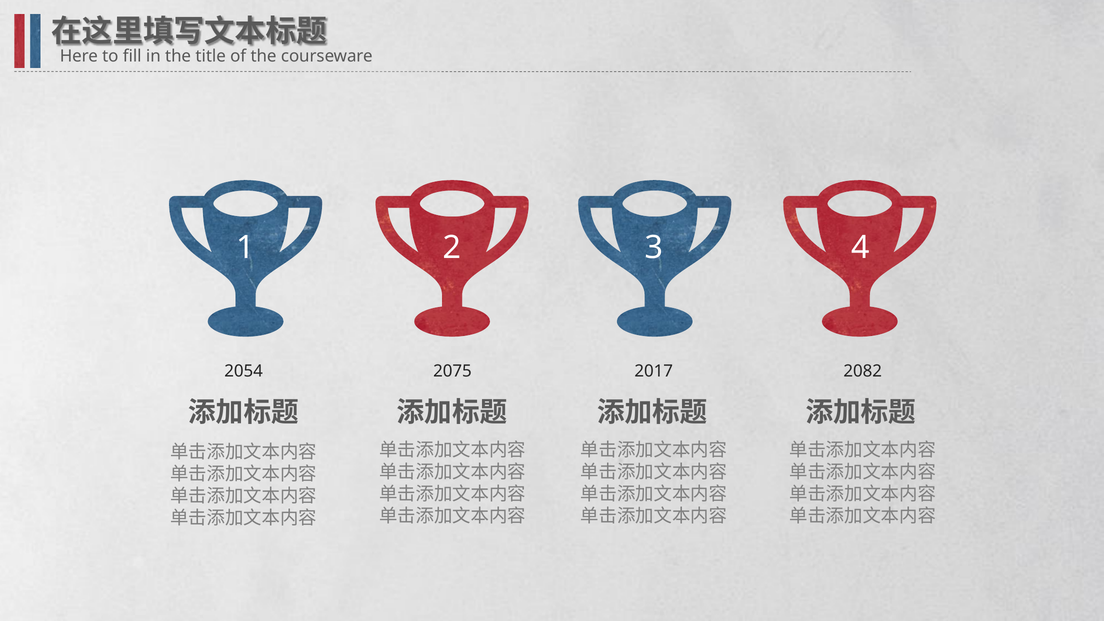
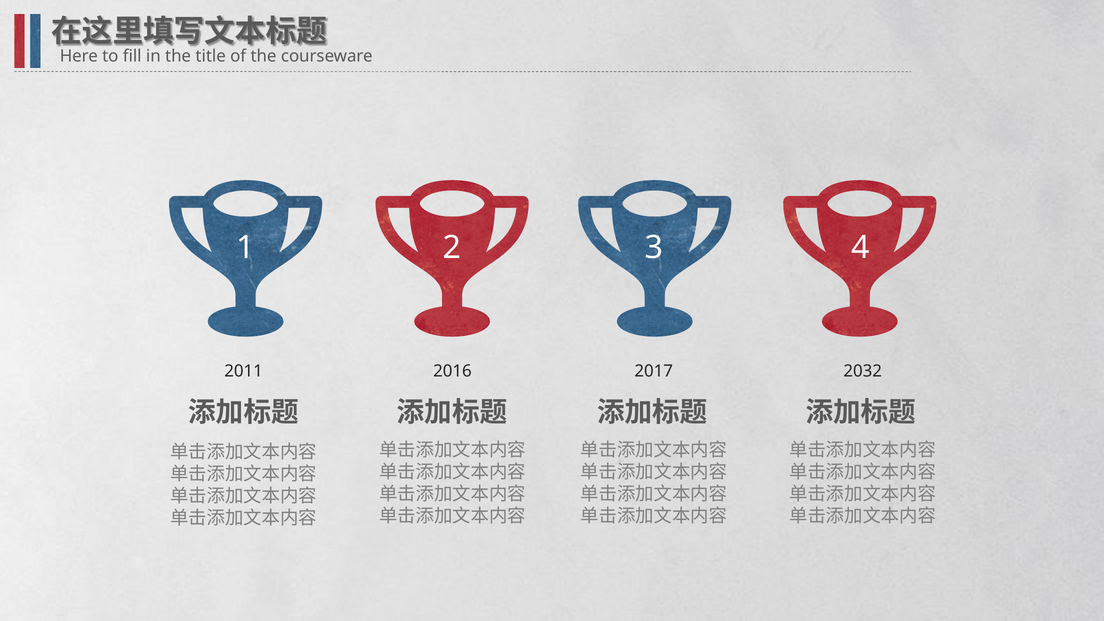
2054: 2054 -> 2011 (244, 371)
2075: 2075 -> 2016 (452, 371)
2082: 2082 -> 2032 (863, 371)
